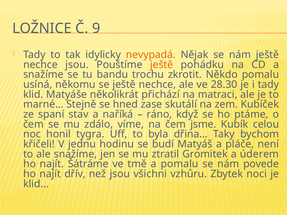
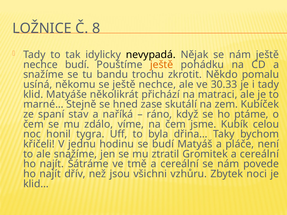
9: 9 -> 8 (96, 28)
nevypadá colour: orange -> black (151, 55)
nechce jsou: jsou -> budí (77, 65)
28.30: 28.30 -> 30.33 (224, 85)
Gromitek a úderem: úderem -> cereální (259, 154)
tmě a pomalu: pomalu -> cereální (180, 164)
